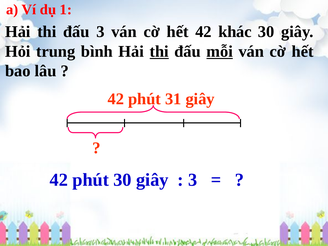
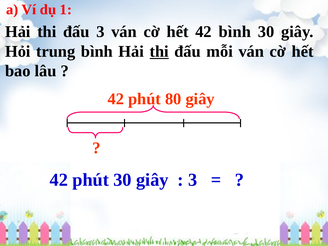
42 khác: khác -> bình (235, 32)
mỗi underline: present -> none (220, 51)
31: 31 -> 80 (173, 99)
